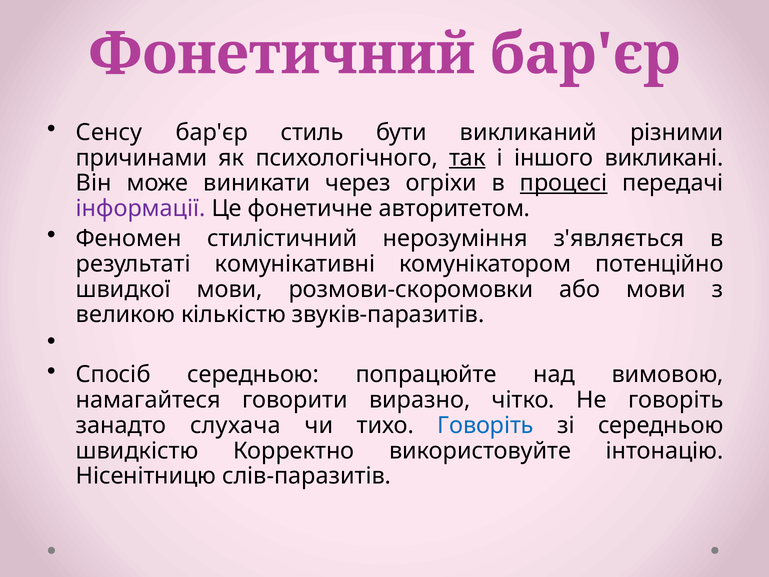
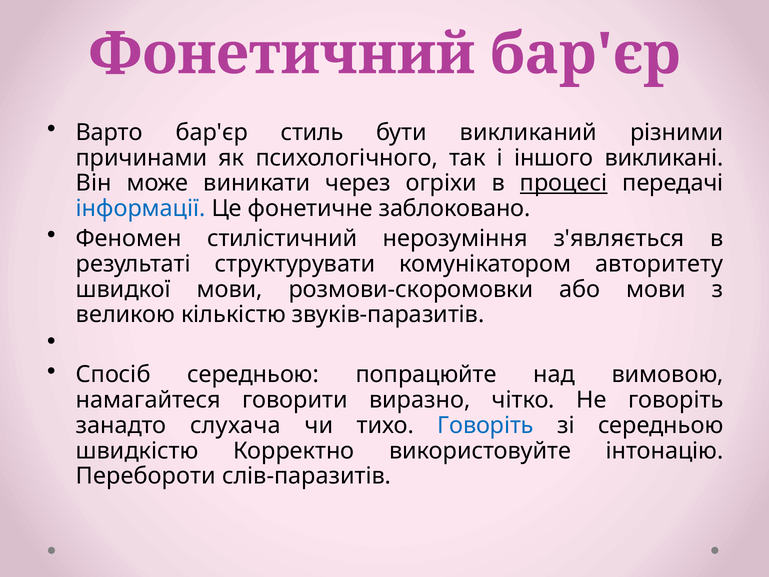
Сенсу: Сенсу -> Варто (109, 132)
так underline: present -> none (467, 158)
інформації colour: purple -> blue (141, 208)
авторитетом: авторитетом -> заблоковано (455, 208)
комунікативні: комунікативні -> структурувати (295, 264)
потенційно: потенційно -> авторитету (659, 264)
Нісенітницю: Нісенітницю -> Перебороти (146, 476)
